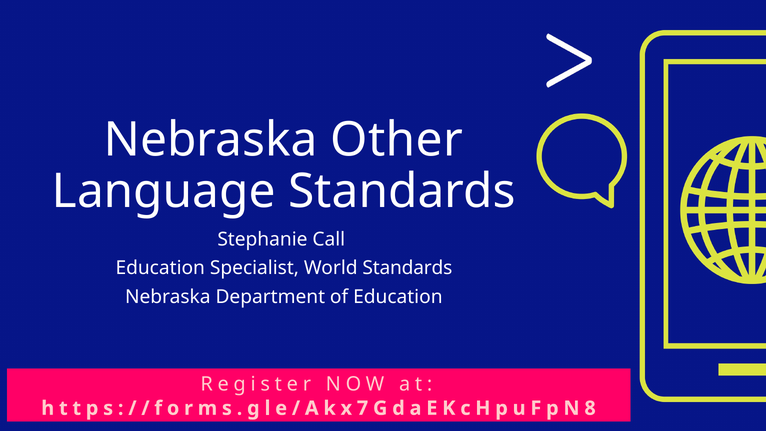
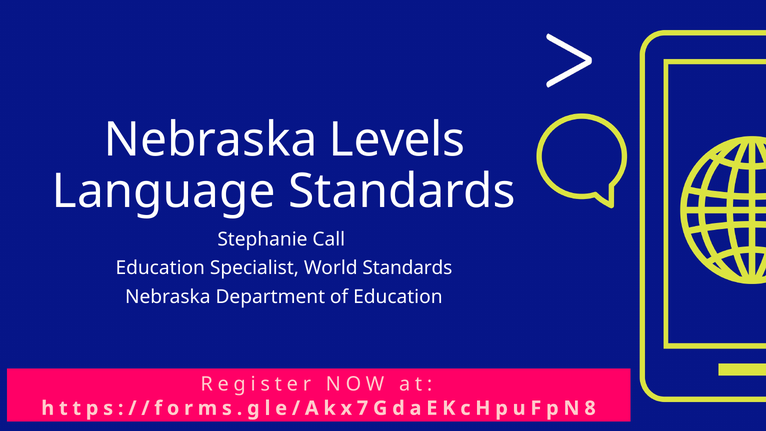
Other: Other -> Levels (397, 140)
